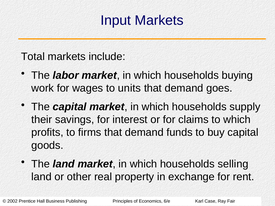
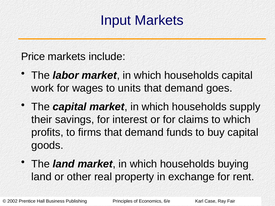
Total: Total -> Price (33, 57)
households buying: buying -> capital (237, 75)
selling: selling -> buying (233, 164)
